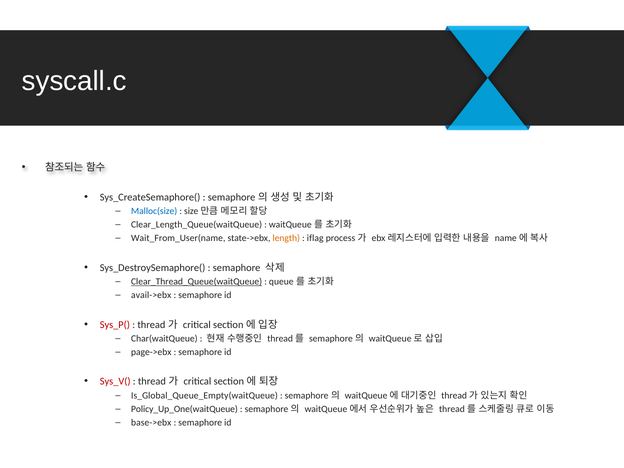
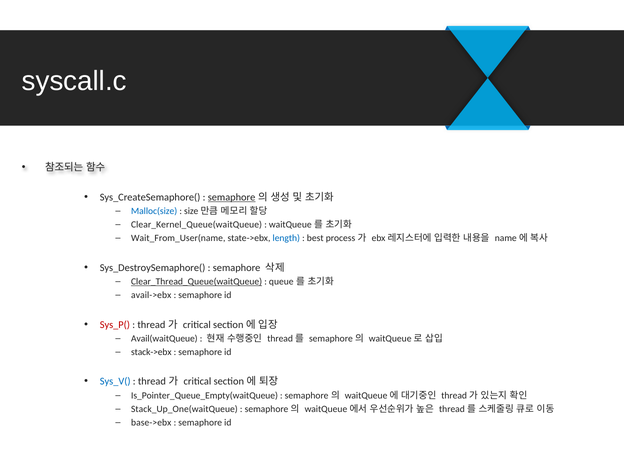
semaphore underline: none -> present (232, 197)
Clear_Length_Queue(waitQueue: Clear_Length_Queue(waitQueue -> Clear_Kernel_Queue(waitQueue (197, 225)
length colour: orange -> blue (286, 238)
iflag: iflag -> best (315, 238)
Char(waitQueue: Char(waitQueue -> Avail(waitQueue (164, 339)
page->ebx: page->ebx -> stack->ebx (151, 352)
Sys_V( colour: red -> blue (115, 382)
Is_Global_Queue_Empty(waitQueue: Is_Global_Queue_Empty(waitQueue -> Is_Pointer_Queue_Empty(waitQueue (204, 396)
Policy_Up_One(waitQueue: Policy_Up_One(waitQueue -> Stack_Up_One(waitQueue (184, 409)
